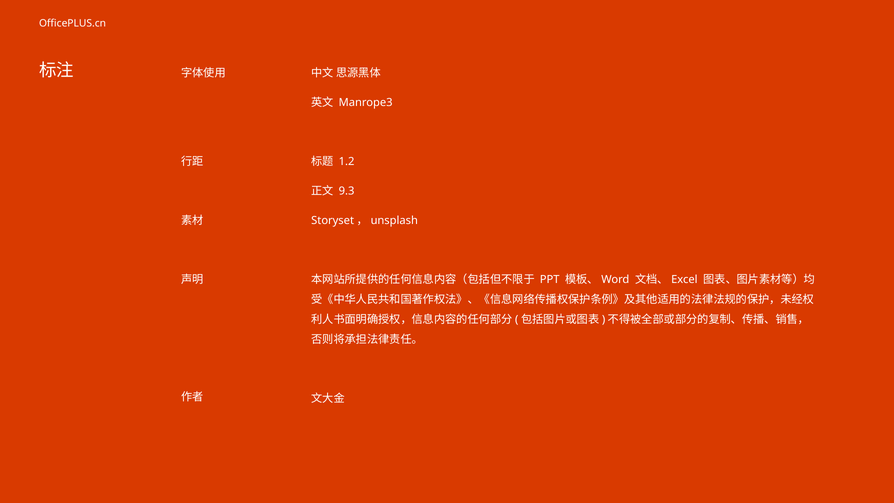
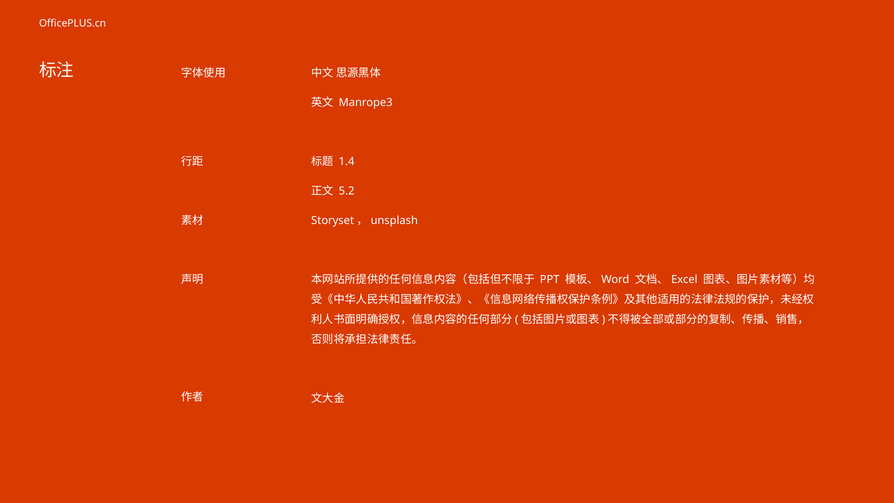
1.2: 1.2 -> 1.4 (347, 162)
9.3: 9.3 -> 5.2 (347, 191)
